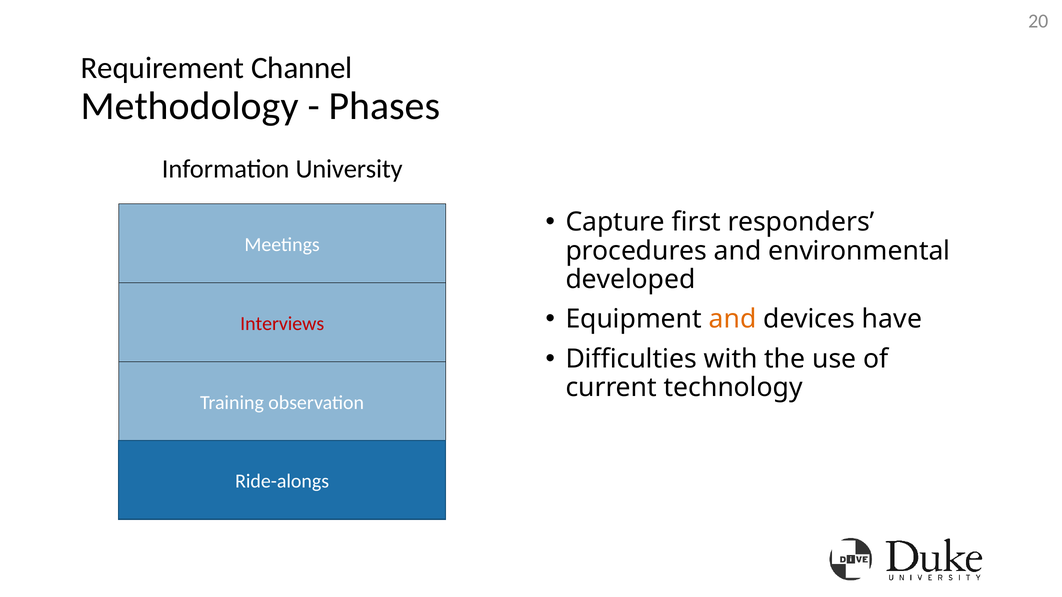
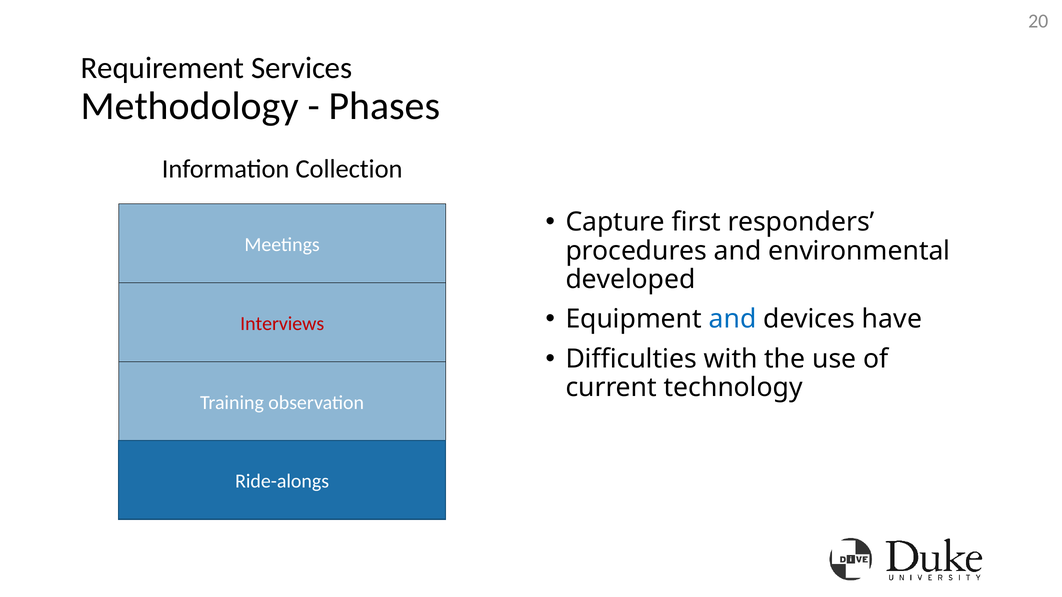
Channel: Channel -> Services (302, 68)
University: University -> Collection (349, 169)
and colour: orange -> blue (733, 319)
